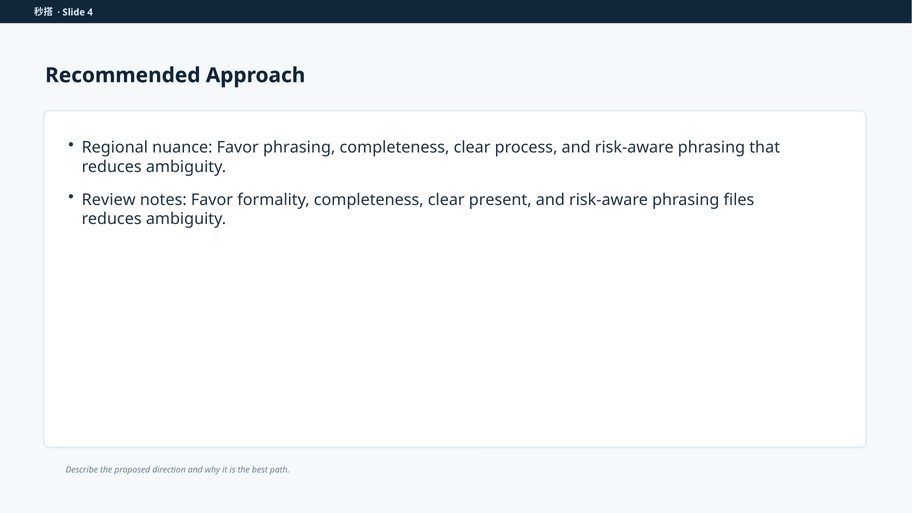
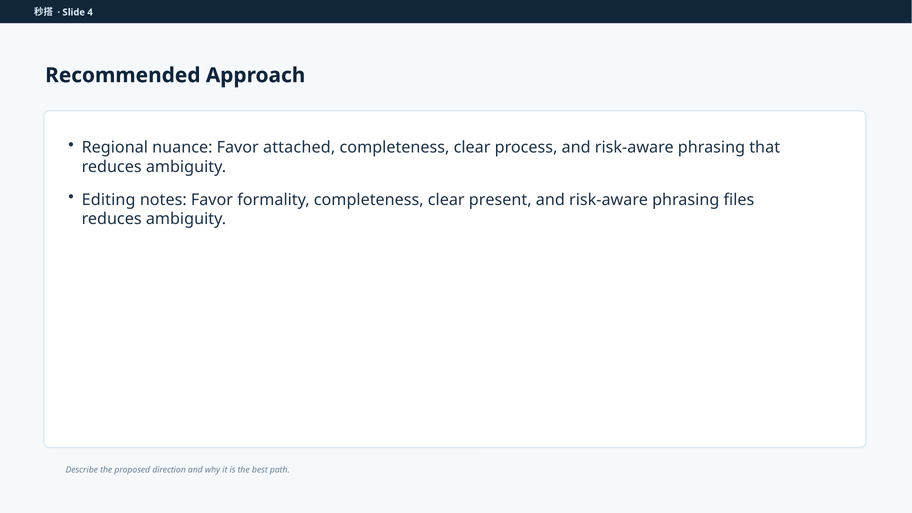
Favor phrasing: phrasing -> attached (299, 148)
Review: Review -> Editing (109, 200)
